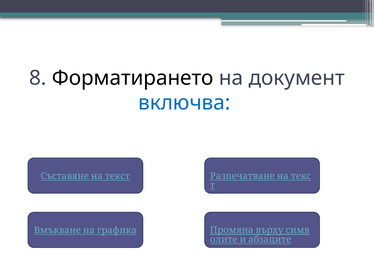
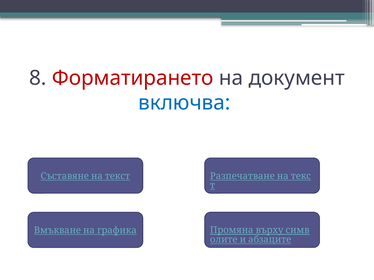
Форматирането colour: black -> red (133, 78)
